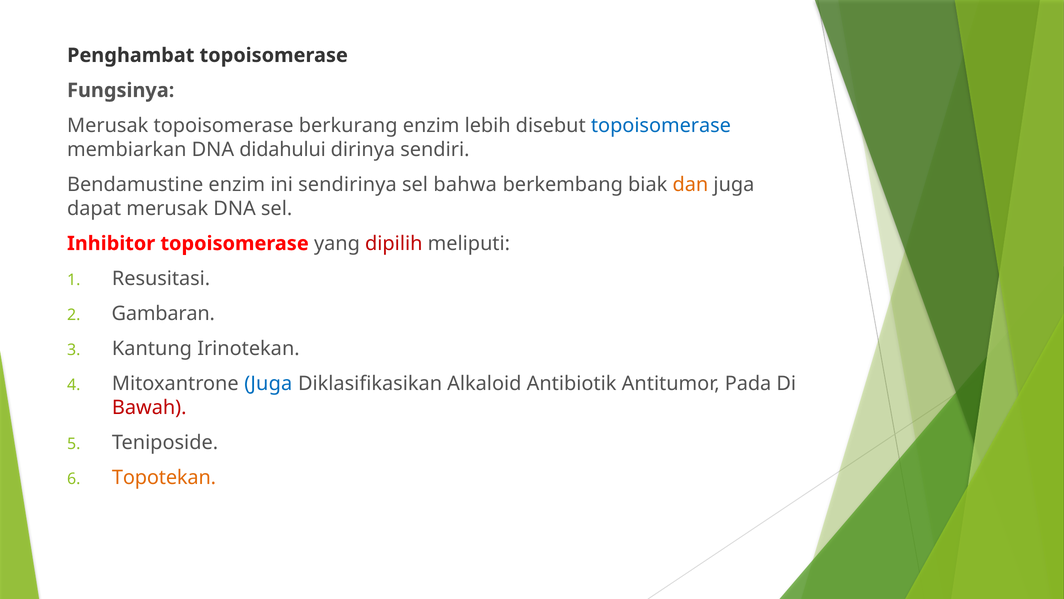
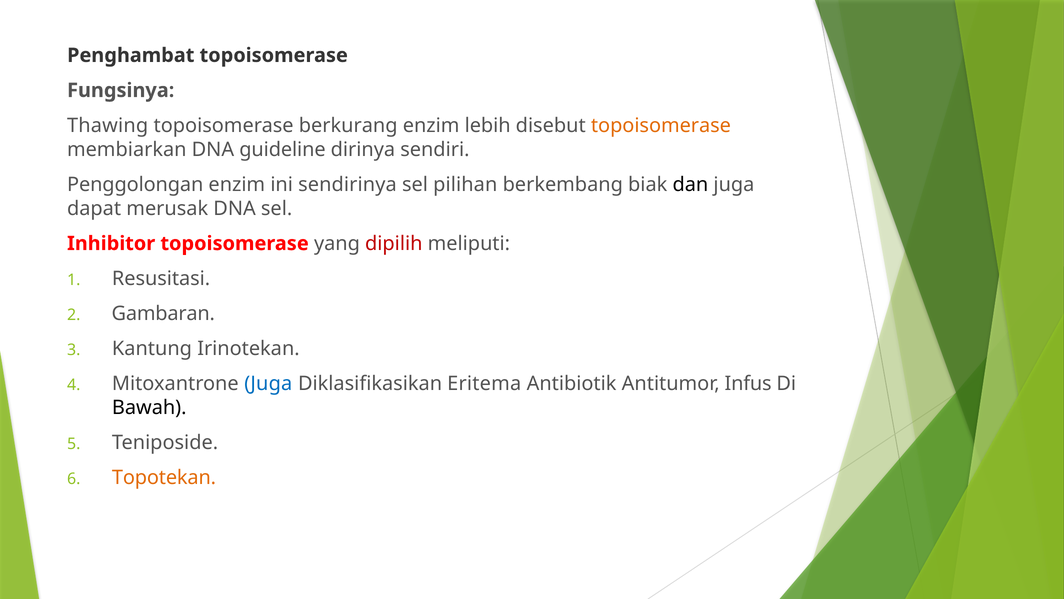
Merusak: Merusak -> Thawing (108, 125)
topoisomerase colour: blue -> orange (661, 125)
didahului: didahului -> guideline (282, 149)
Bendamustine: Bendamustine -> Penggolongan (135, 184)
bahwa: bahwa -> pilihan (465, 184)
dan colour: orange -> black (690, 184)
Alkaloid: Alkaloid -> Eritema (484, 383)
Pada: Pada -> Infus (748, 383)
Bawah colour: red -> black (149, 407)
